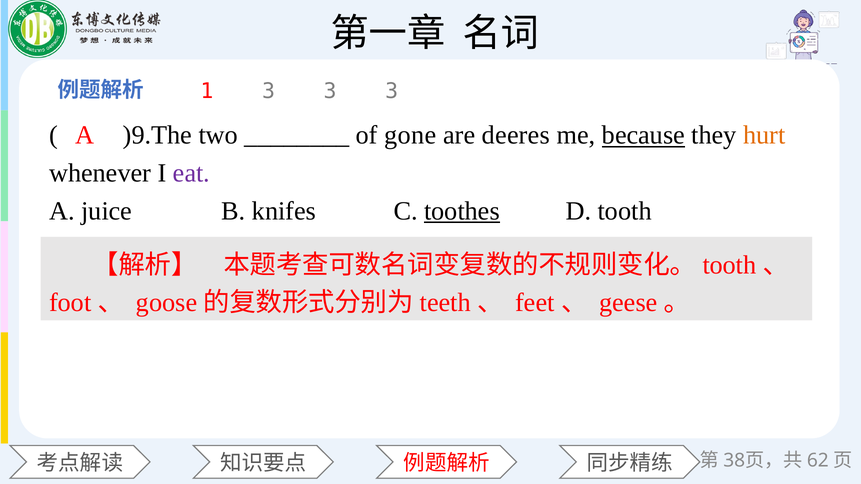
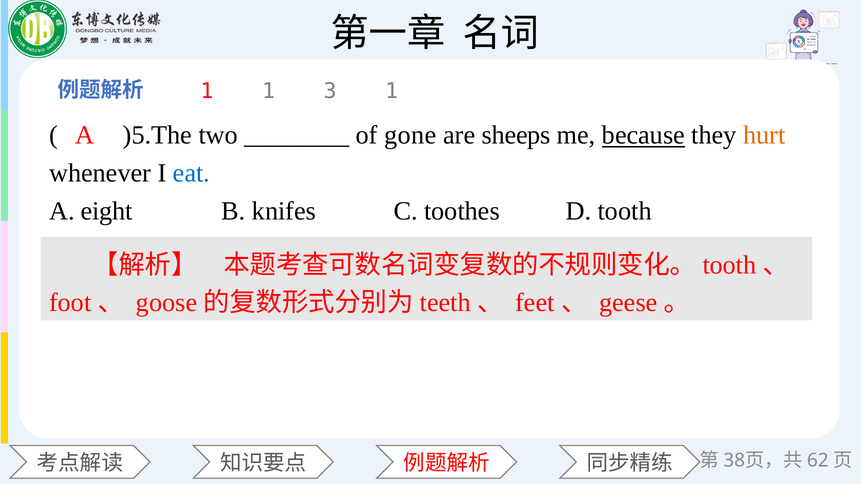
1 3: 3 -> 1 (269, 91)
3: 3 -> 1 (392, 91)
)9.The: )9.The -> )5.The (157, 135)
deeres: deeres -> sheeps (516, 135)
eat colour: purple -> blue (191, 173)
juice: juice -> eight (107, 211)
toothes underline: present -> none (462, 211)
